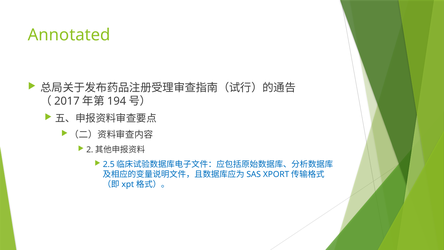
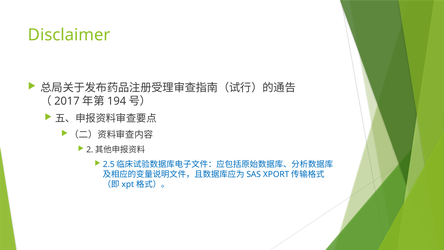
Annotated: Annotated -> Disclaimer (69, 35)
